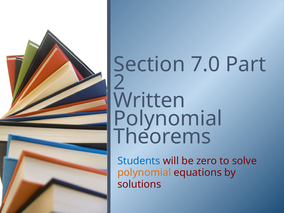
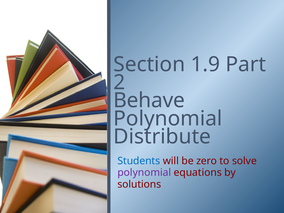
7.0: 7.0 -> 1.9 (205, 64)
Written: Written -> Behave (149, 100)
Theorems: Theorems -> Distribute (162, 137)
polynomial colour: orange -> purple (144, 173)
